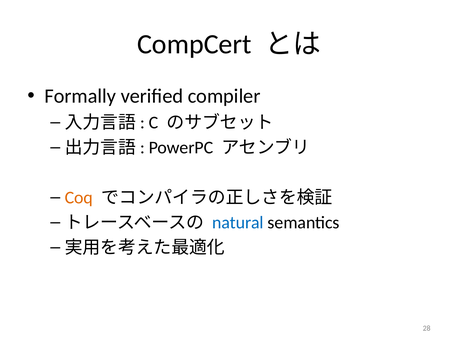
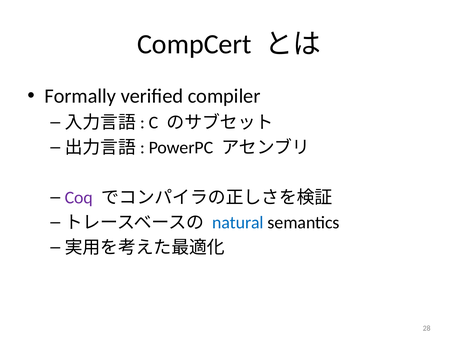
Coq colour: orange -> purple (79, 197)
